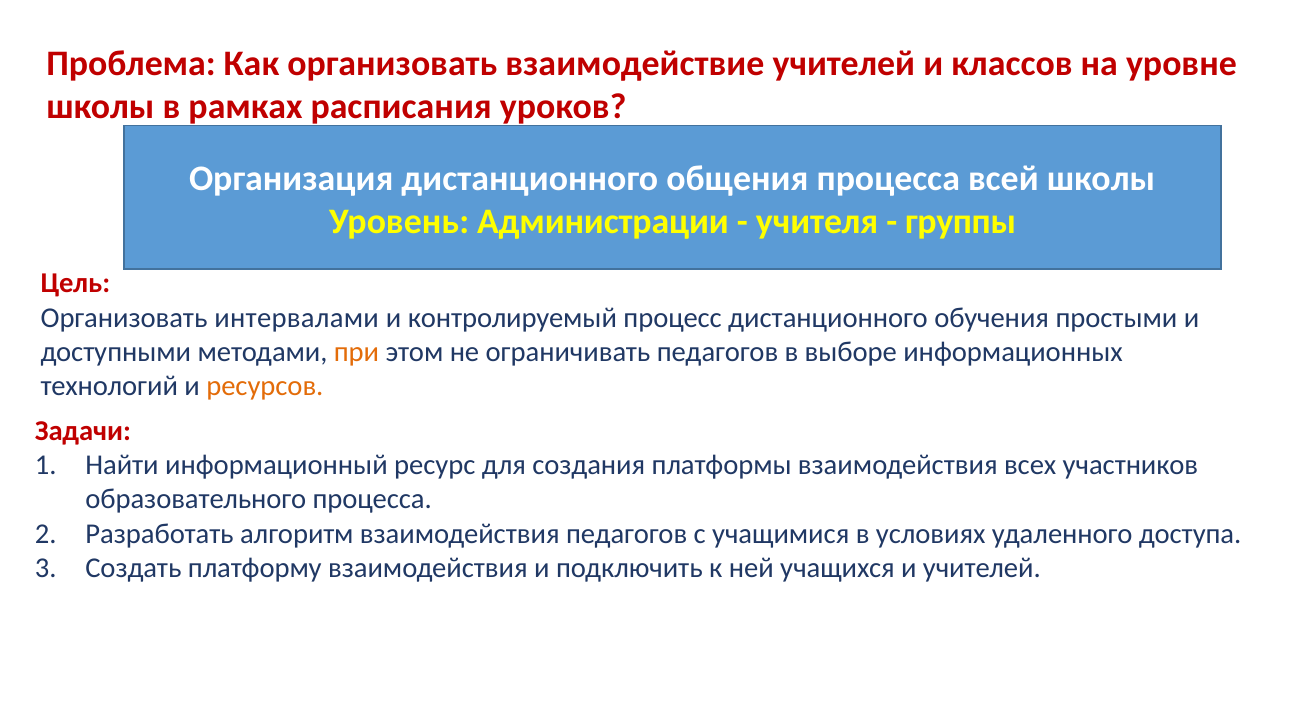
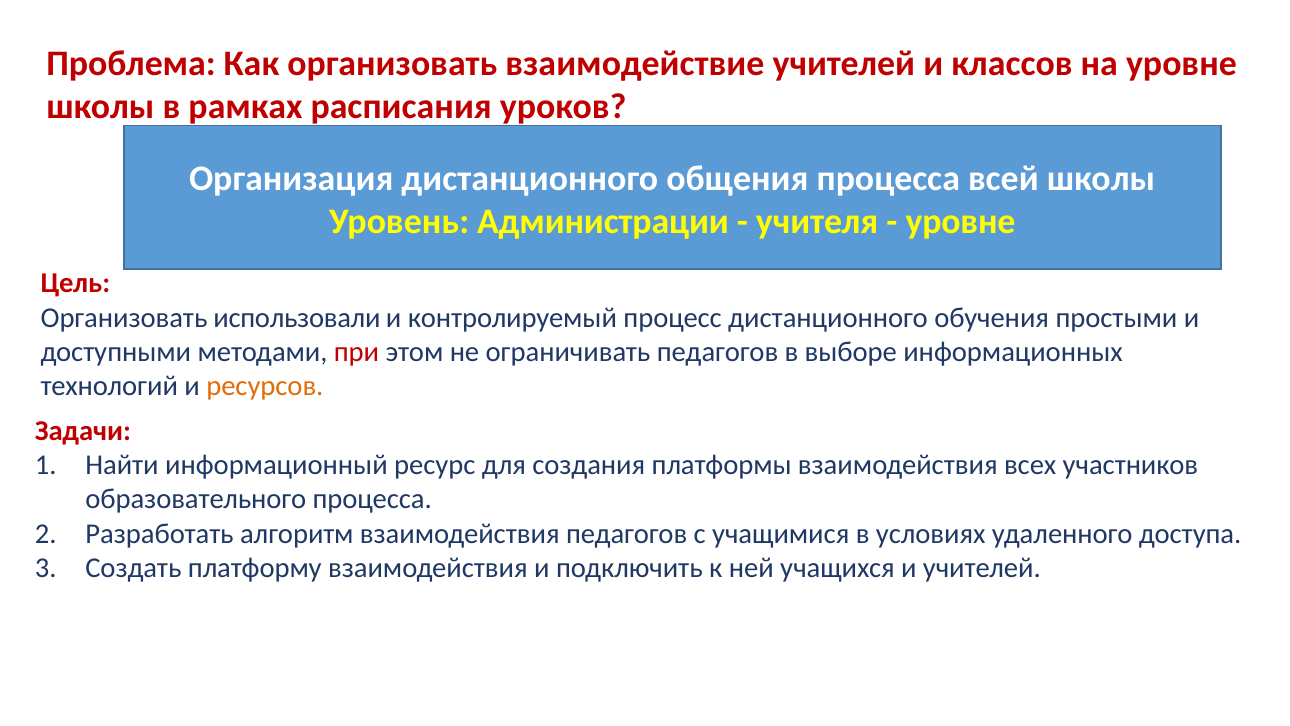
группы: группы -> уровне (960, 221)
интервалами: интервалами -> использовали (297, 318)
при colour: orange -> red (357, 352)
